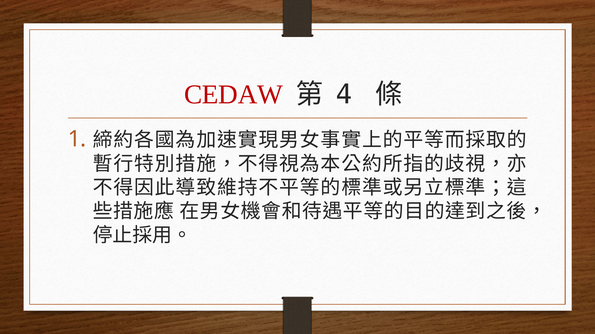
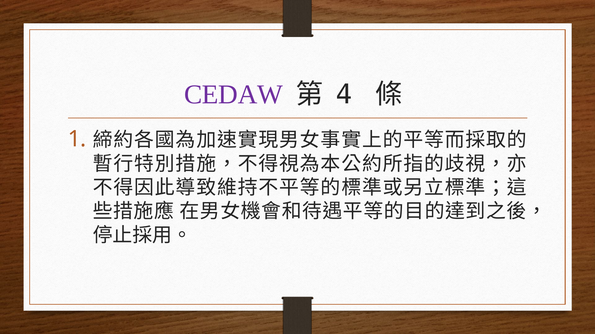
CEDAW colour: red -> purple (233, 95)
